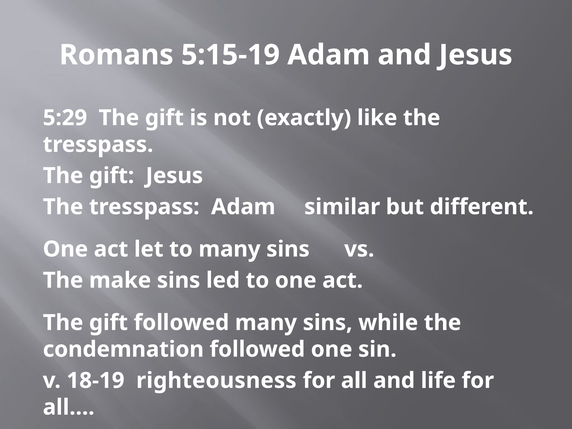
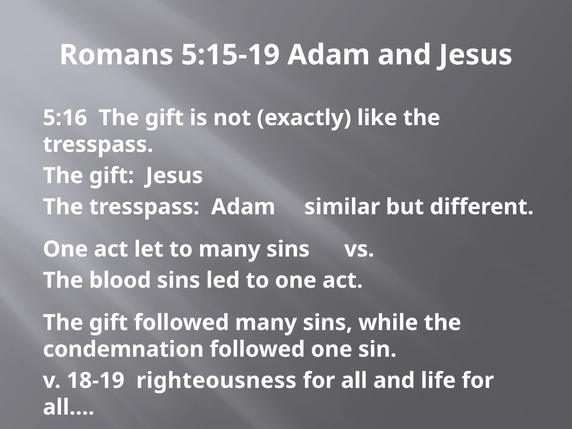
5:29: 5:29 -> 5:16 (65, 118)
make: make -> blood (120, 280)
